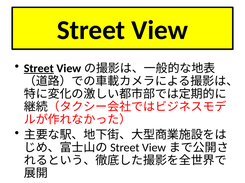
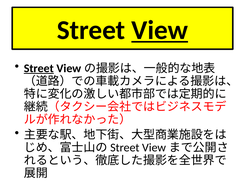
View underline: none -> present (160, 30)
